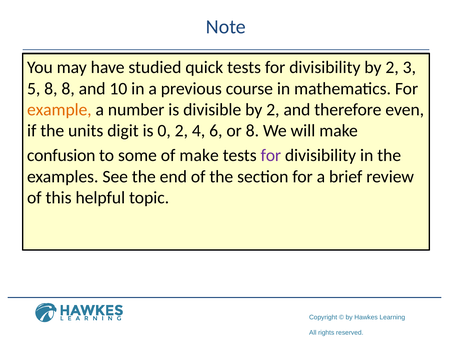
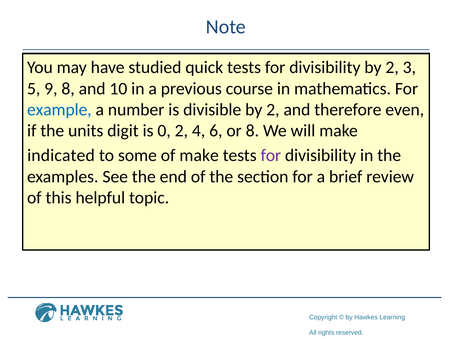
5 8: 8 -> 9 (51, 89)
example colour: orange -> blue (59, 110)
confusion: confusion -> indicated (61, 155)
